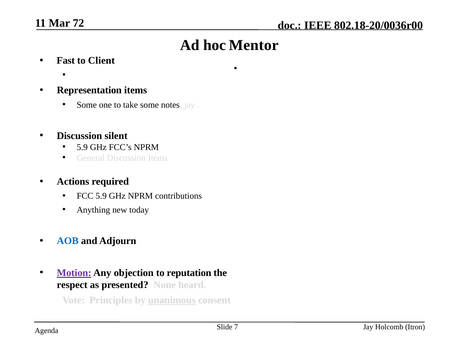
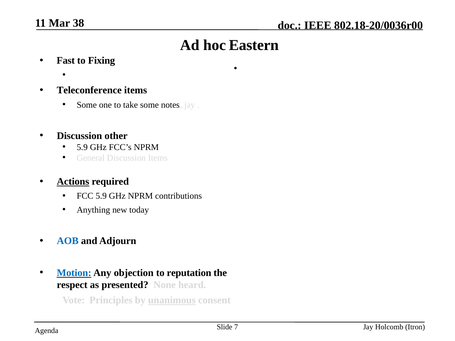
72: 72 -> 38 (78, 23)
Mentor: Mentor -> Eastern (254, 45)
Client: Client -> Fixing (102, 61)
Representation: Representation -> Teleconference (89, 90)
silent: silent -> other (116, 136)
Actions underline: none -> present (73, 182)
Motion colour: purple -> blue (74, 273)
